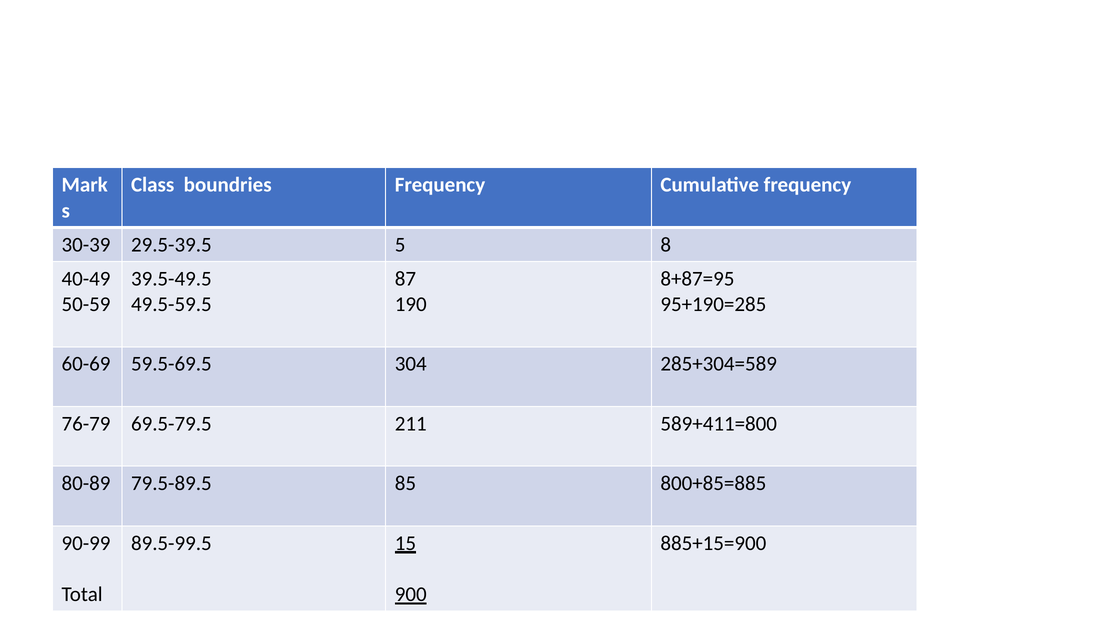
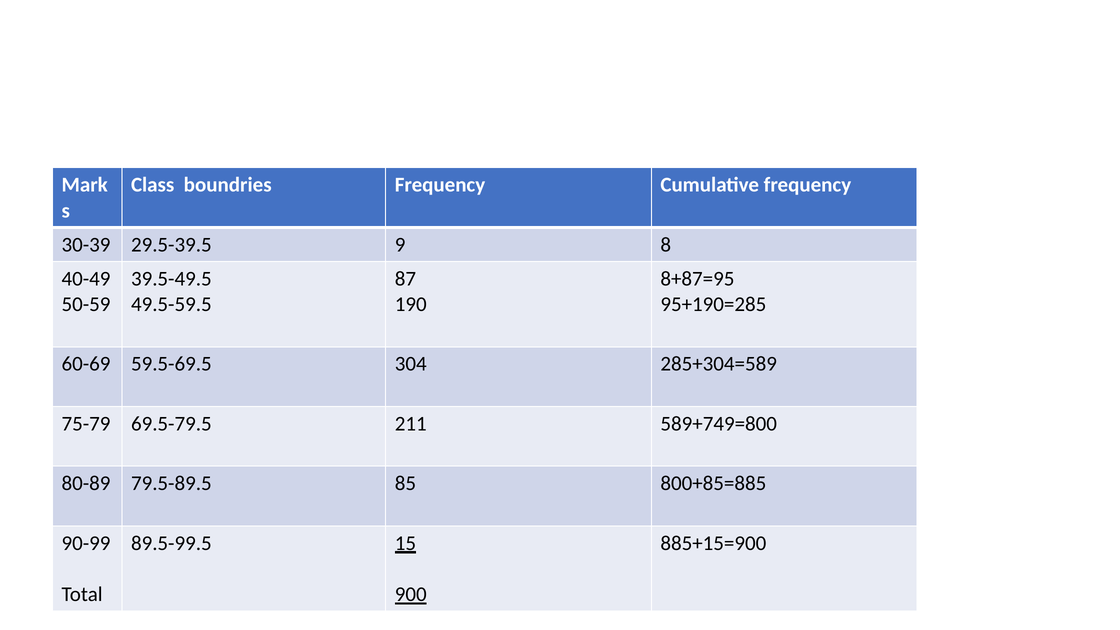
5: 5 -> 9 (400, 245)
76-79: 76-79 -> 75-79 (86, 424)
589+411=800: 589+411=800 -> 589+749=800 (719, 424)
